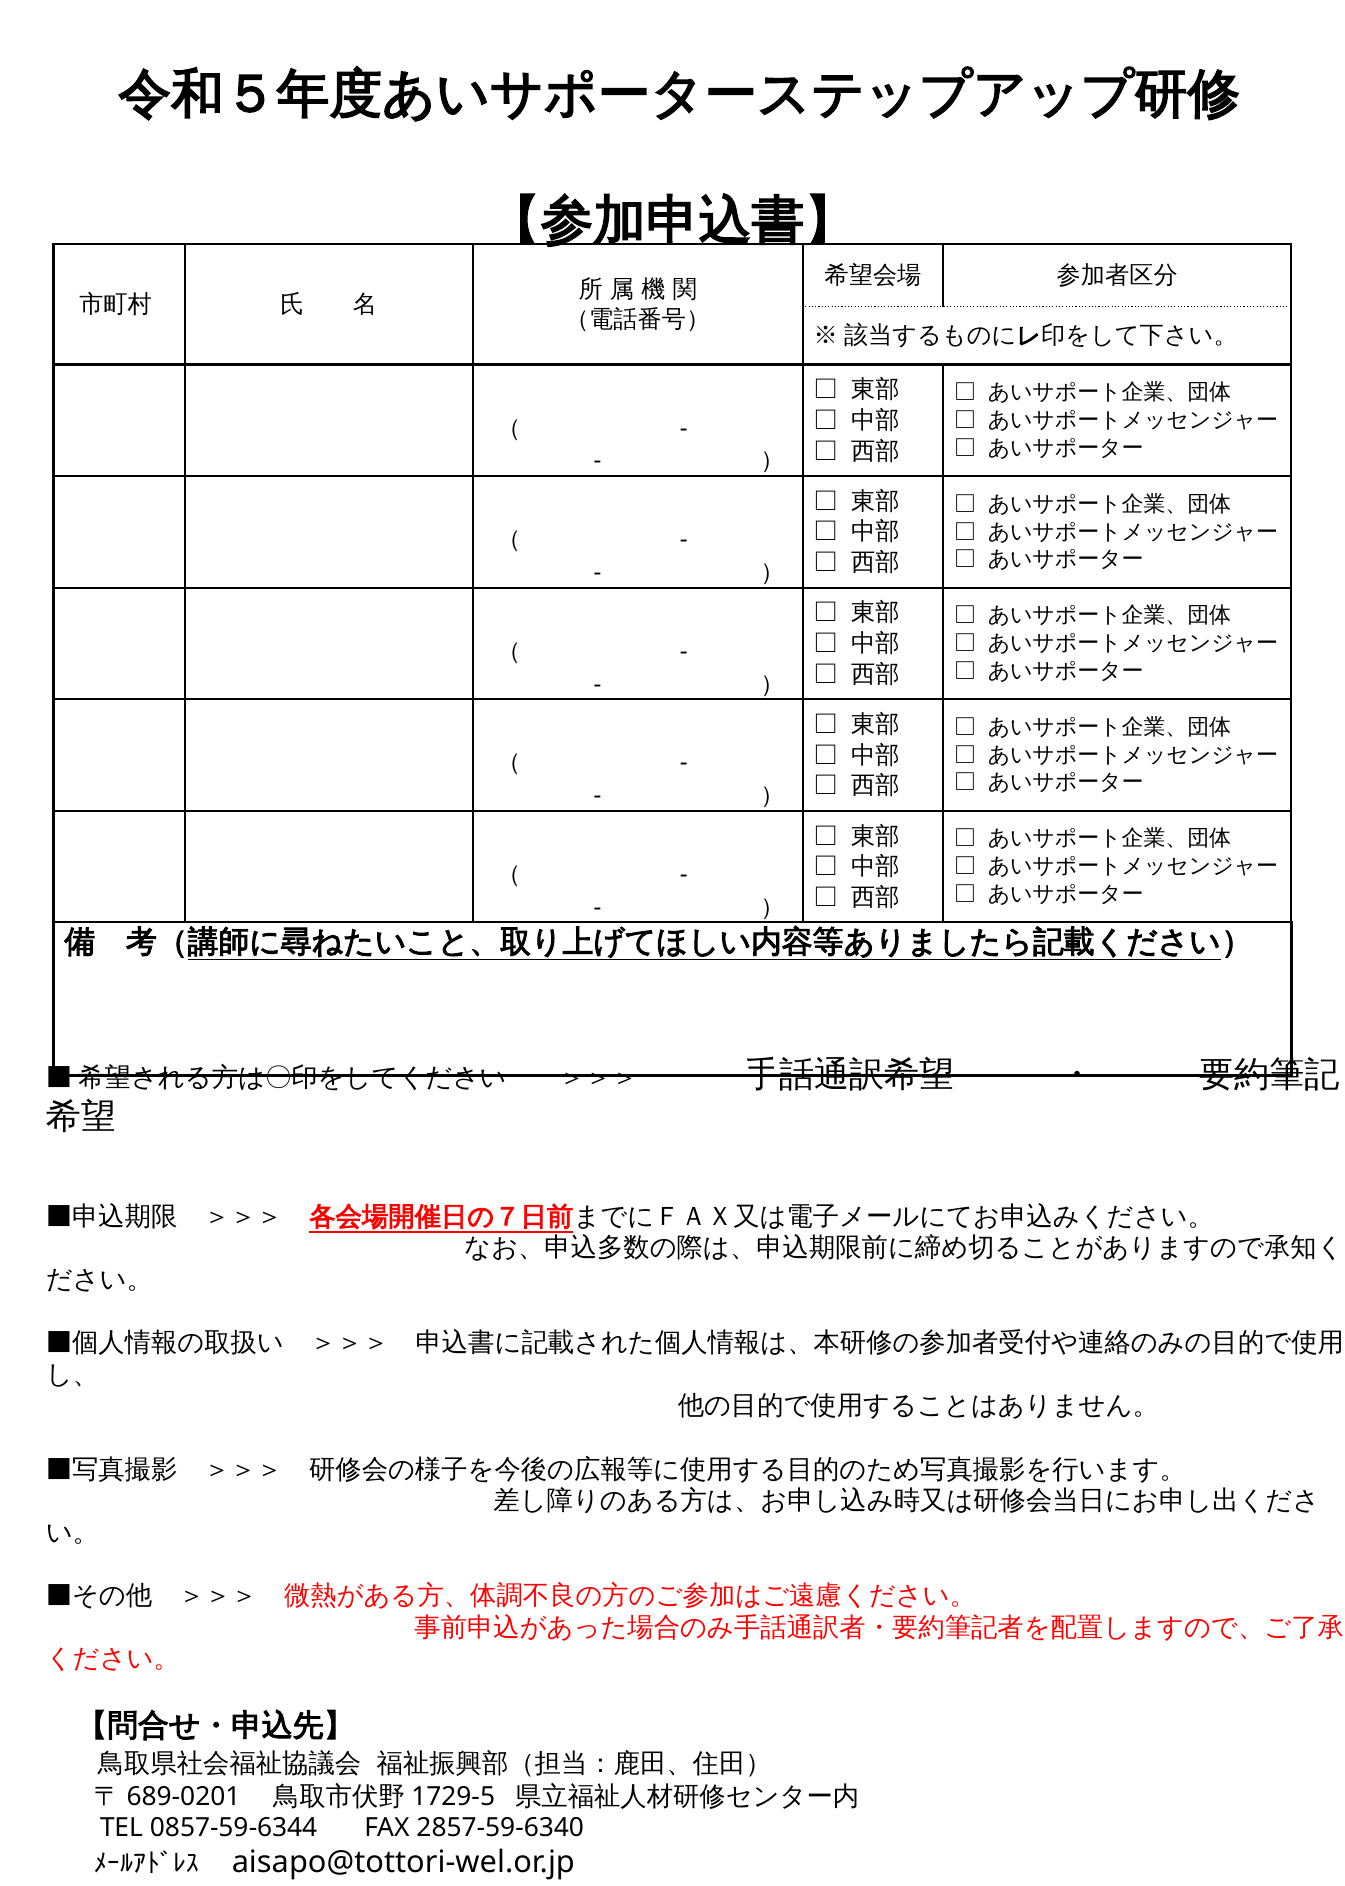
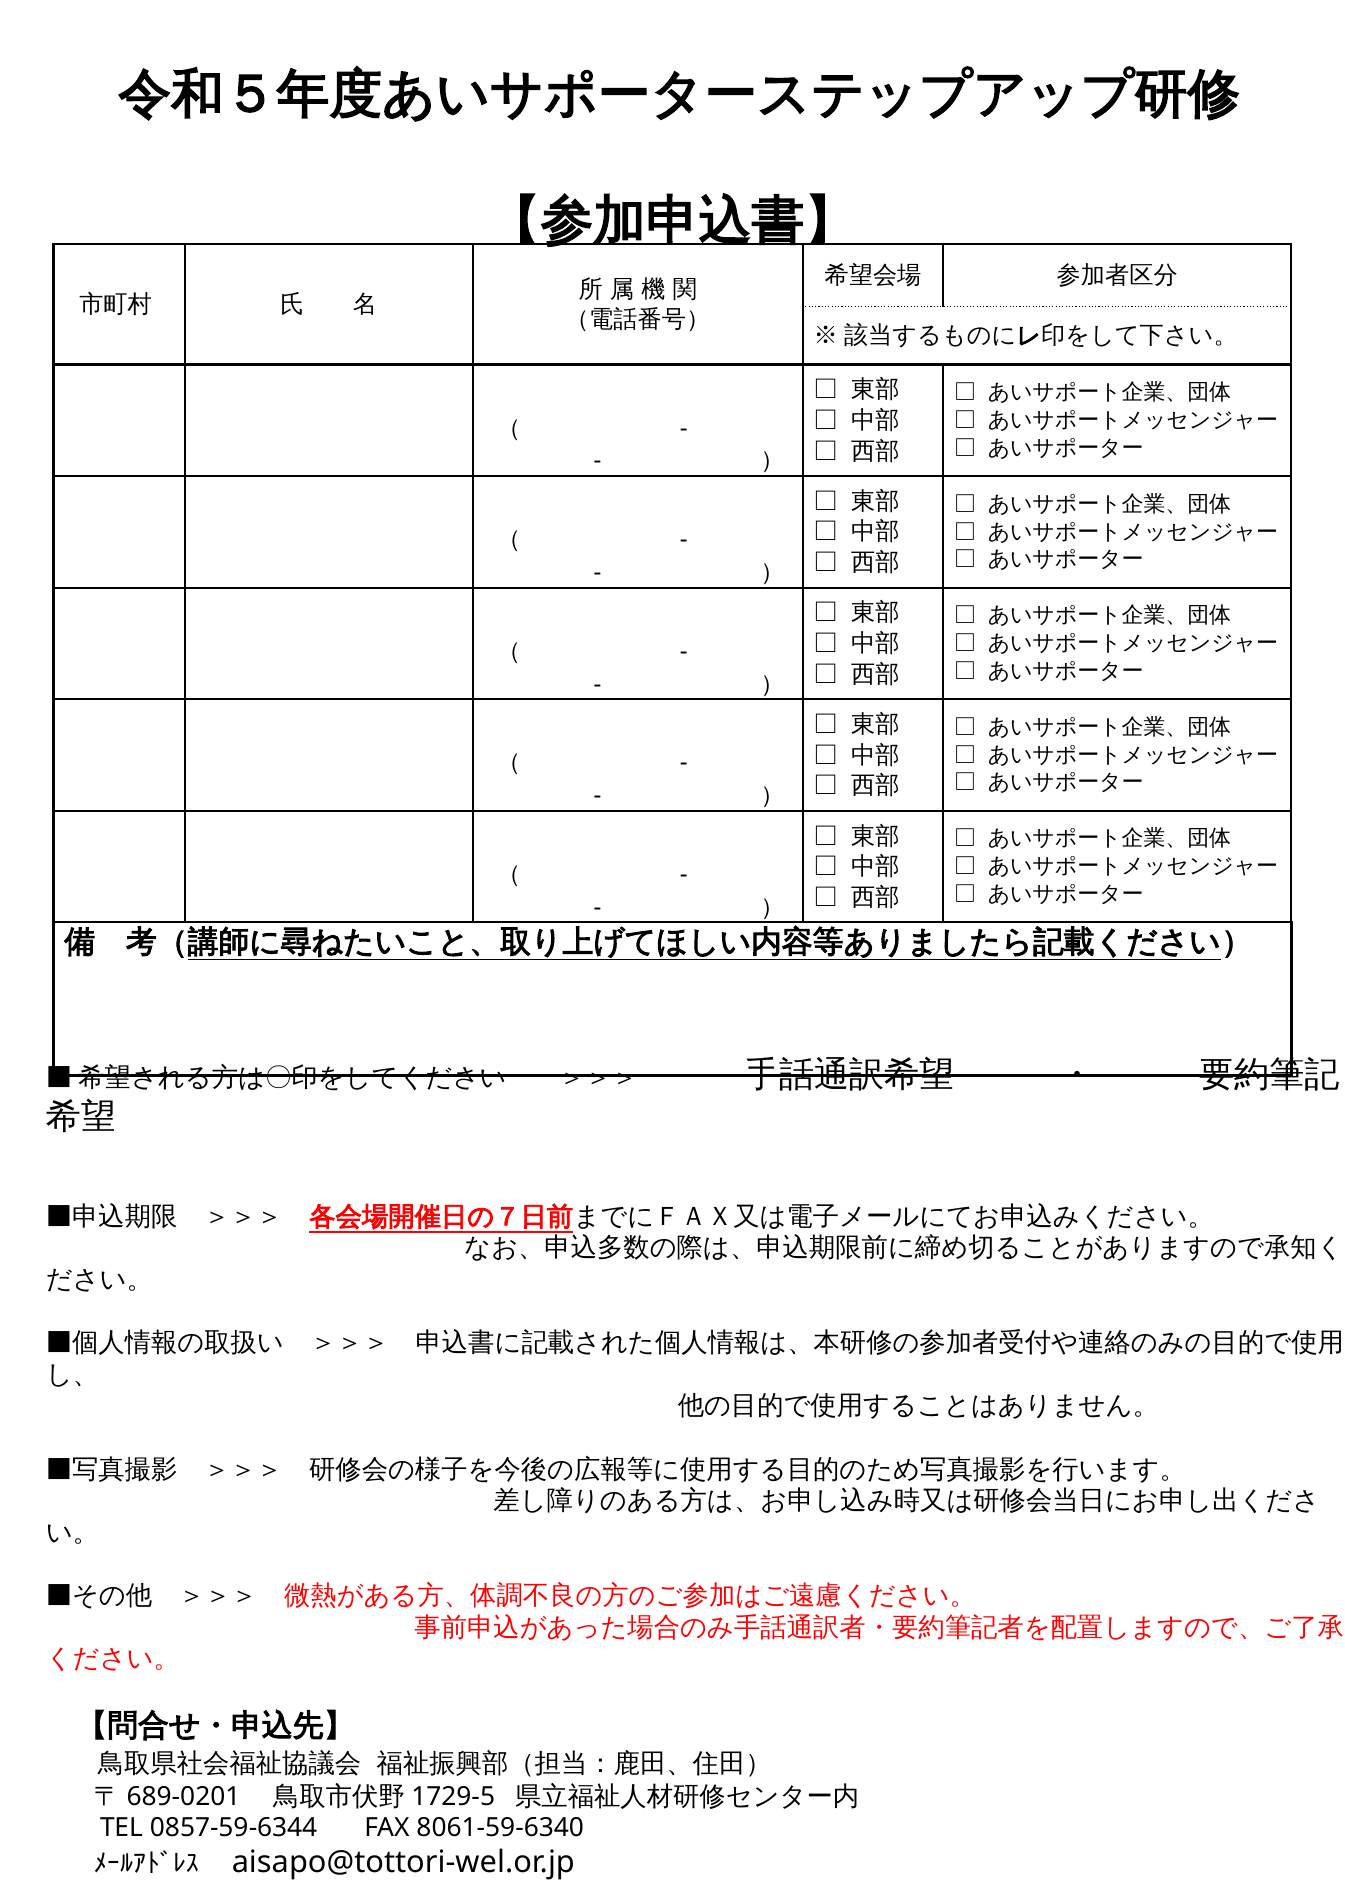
2857-59-6340: 2857-59-6340 -> 8061-59-6340 (500, 1829)
